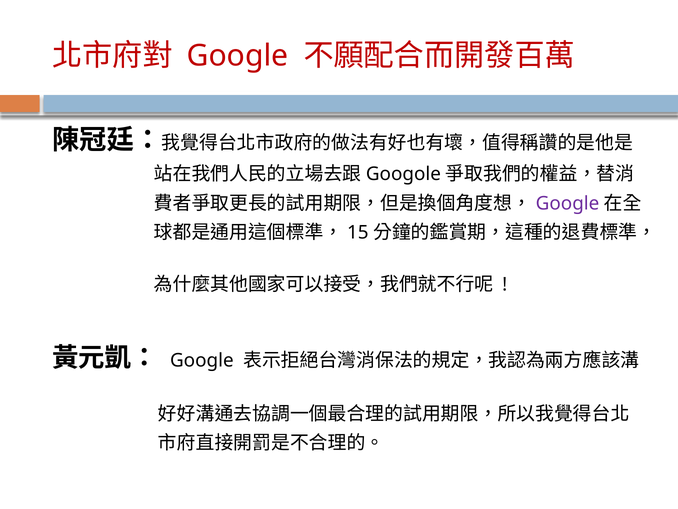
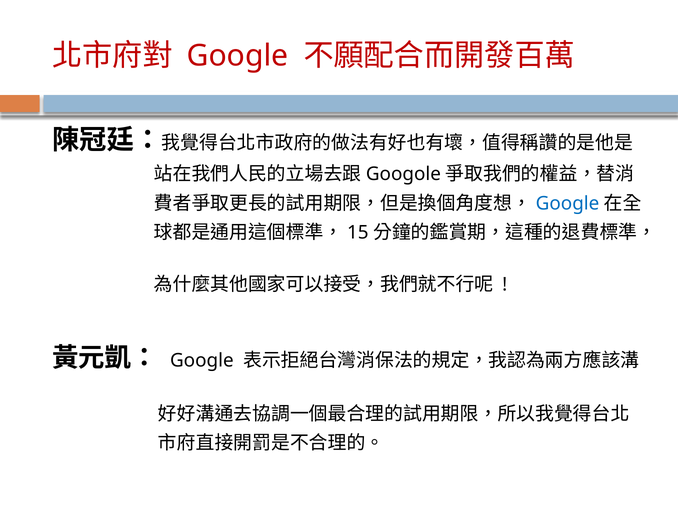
Google colour: purple -> blue (568, 203)
